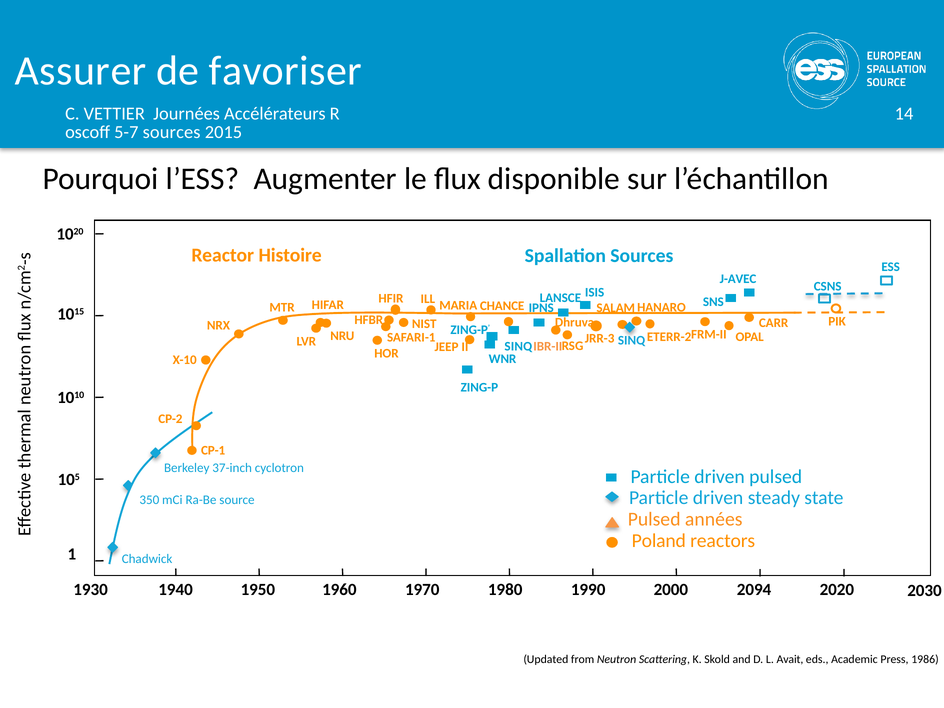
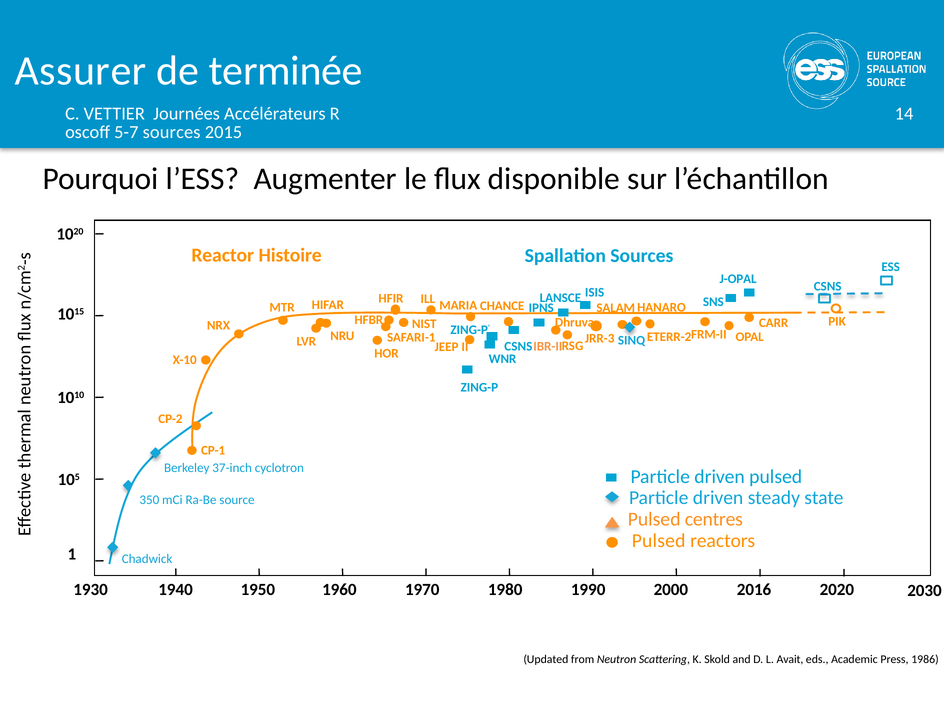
favoriser: favoriser -> terminée (286, 71)
J-AVEC: J-AVEC -> J-OPAL (738, 279)
SINQ: SINQ -> CSNS (518, 347)
années: années -> centres (714, 519)
Poland: Poland -> Pulsed (659, 541)
2094: 2094 -> 2016 (754, 590)
